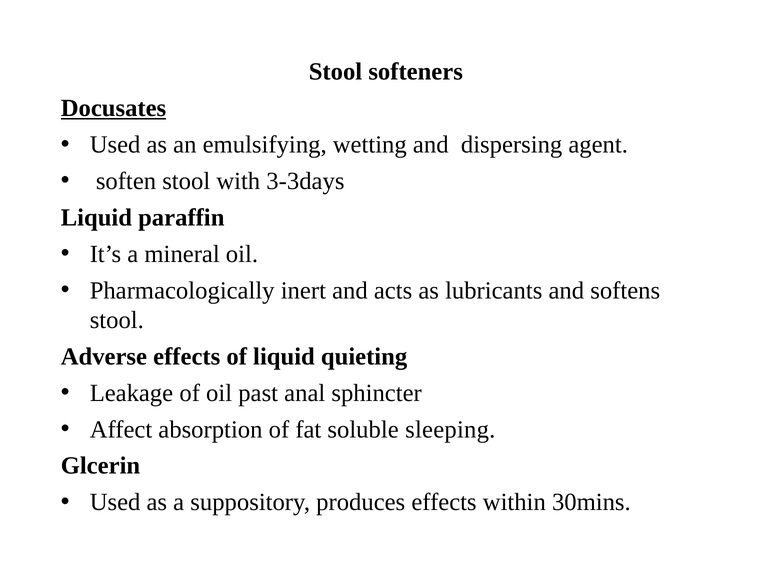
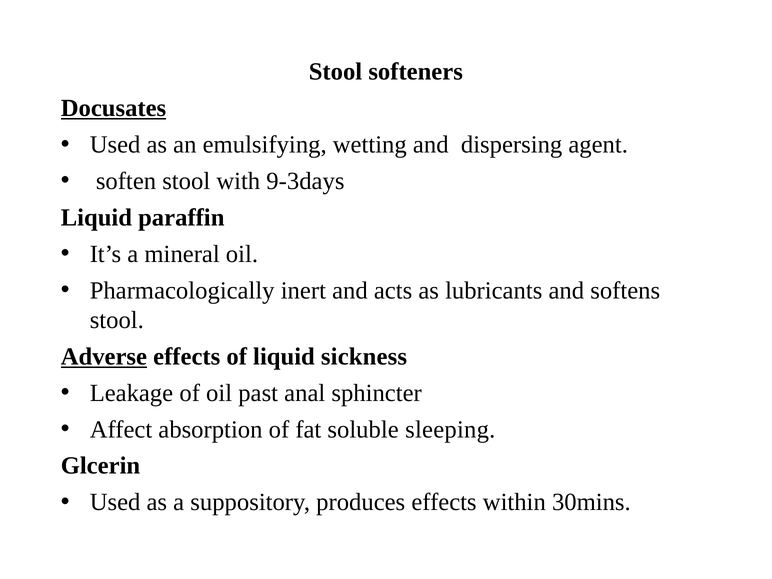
3-3days: 3-3days -> 9-3days (305, 181)
Adverse underline: none -> present (104, 356)
quieting: quieting -> sickness (364, 356)
